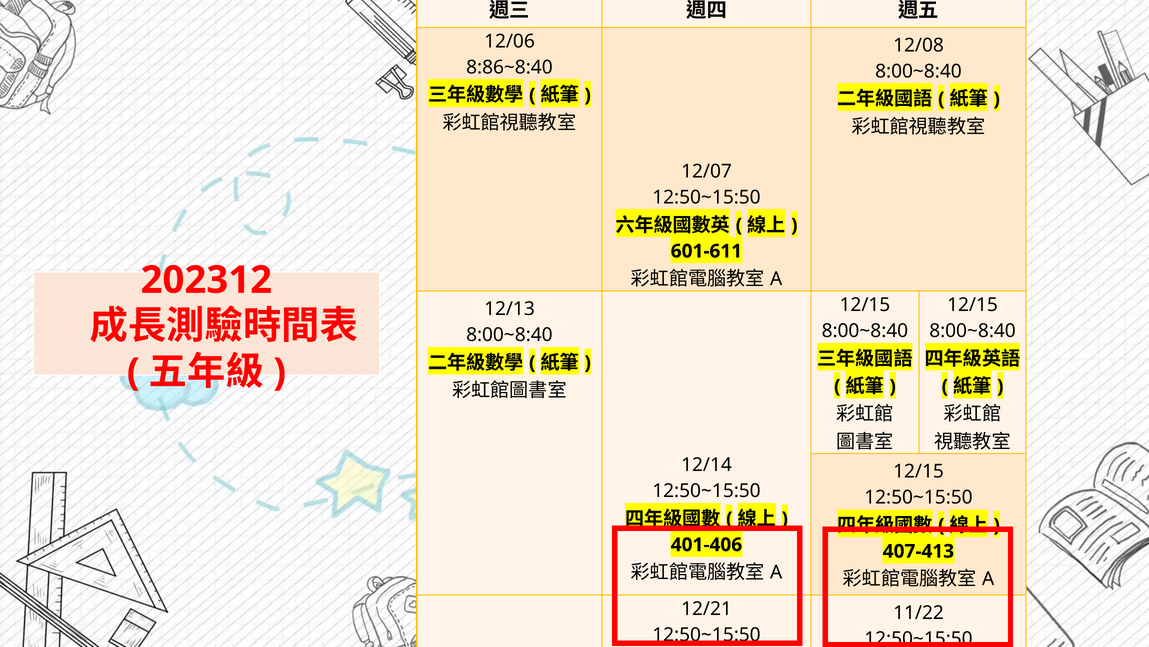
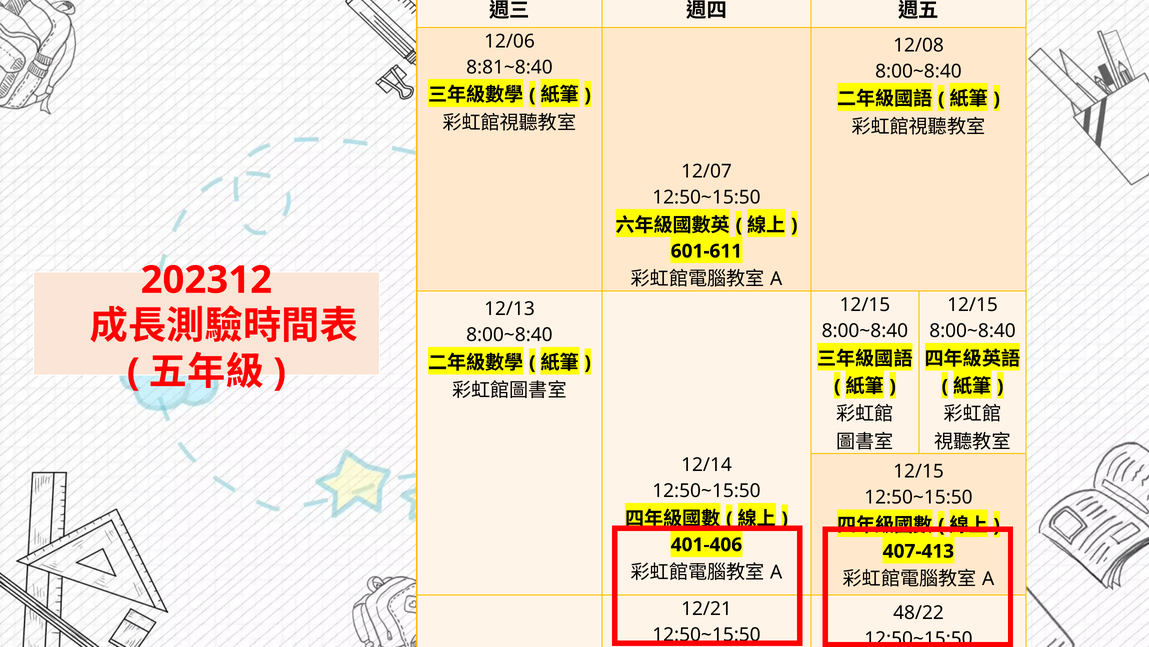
8:86~8:40: 8:86~8:40 -> 8:81~8:40 (509, 67)
11/22: 11/22 -> 48/22 (919, 612)
